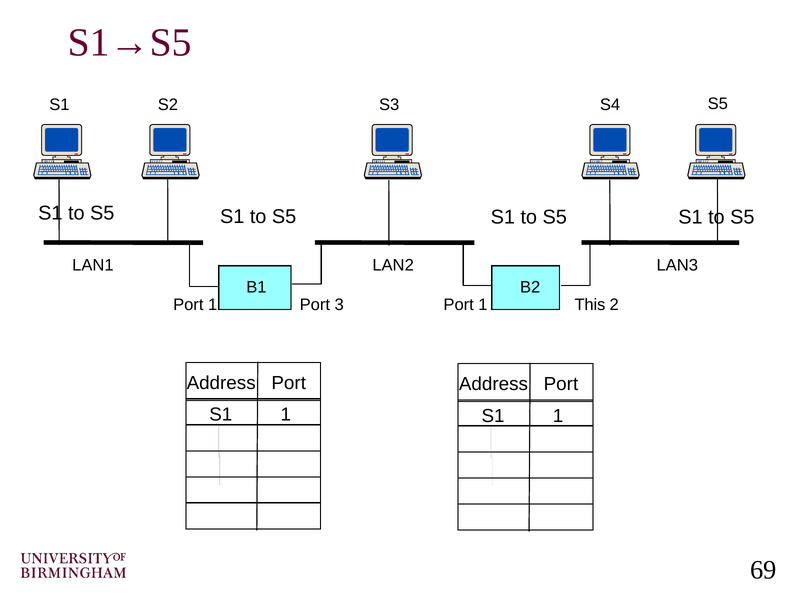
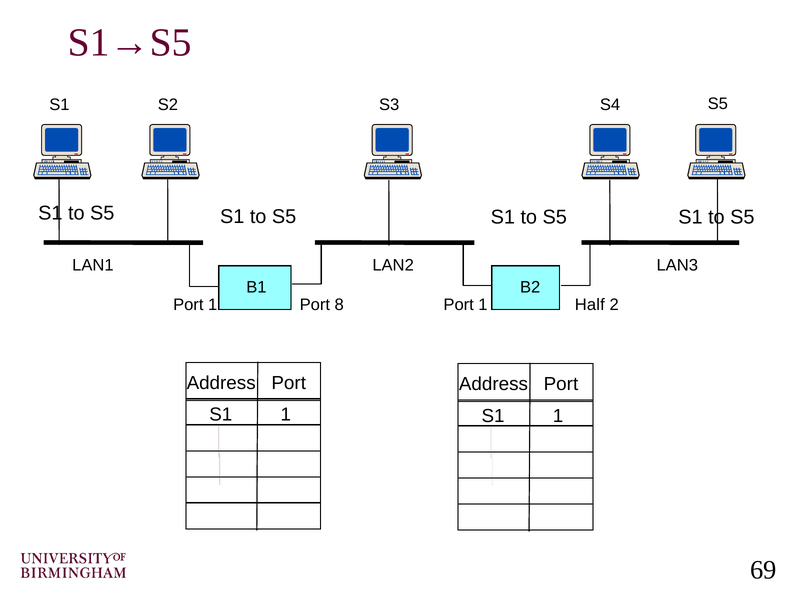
3: 3 -> 8 (339, 305)
This: This -> Half (590, 305)
